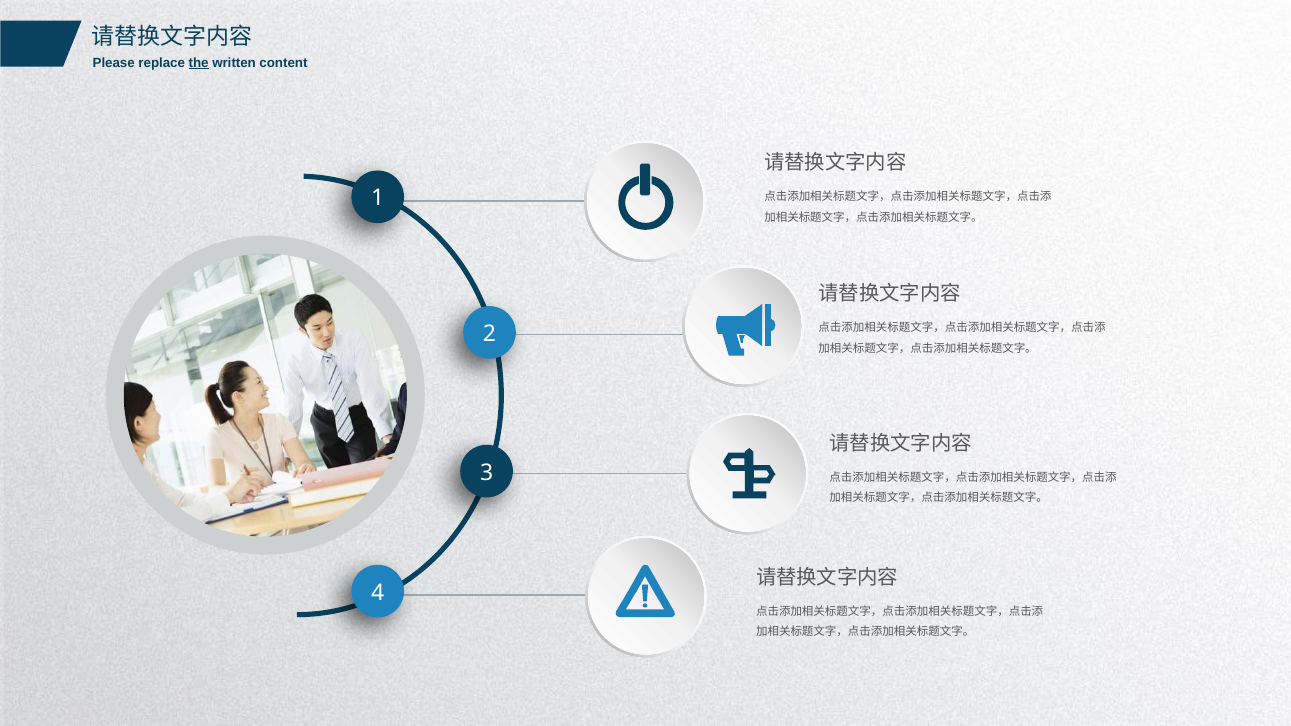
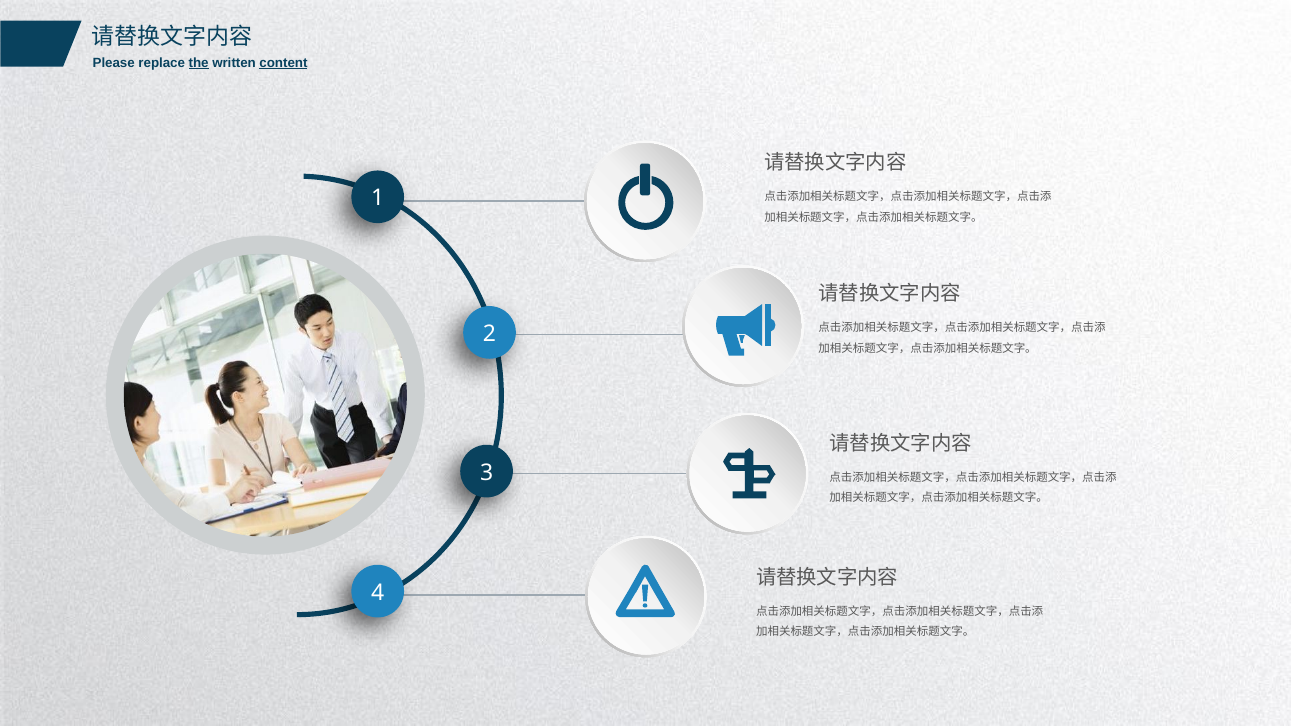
content underline: none -> present (283, 63)
